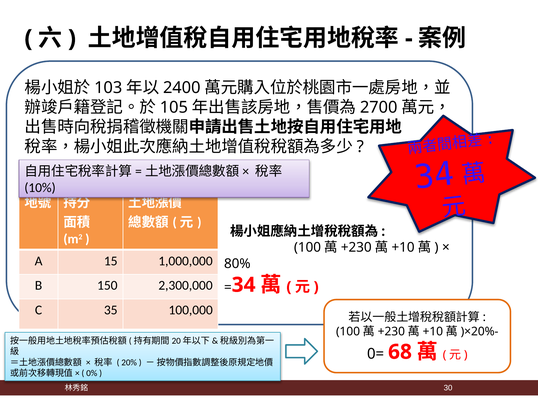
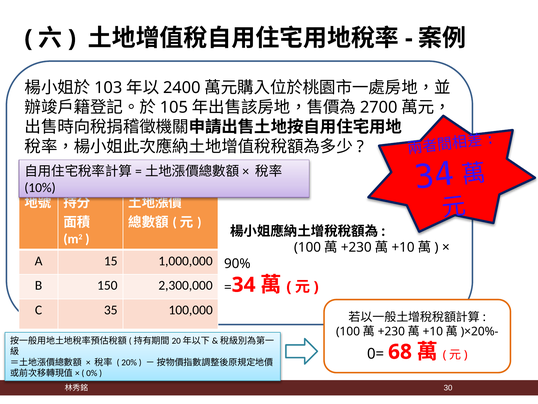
80%: 80% -> 90% (237, 263)
